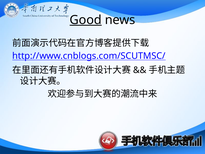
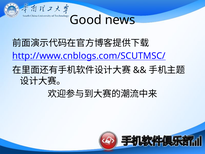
Good underline: present -> none (86, 20)
